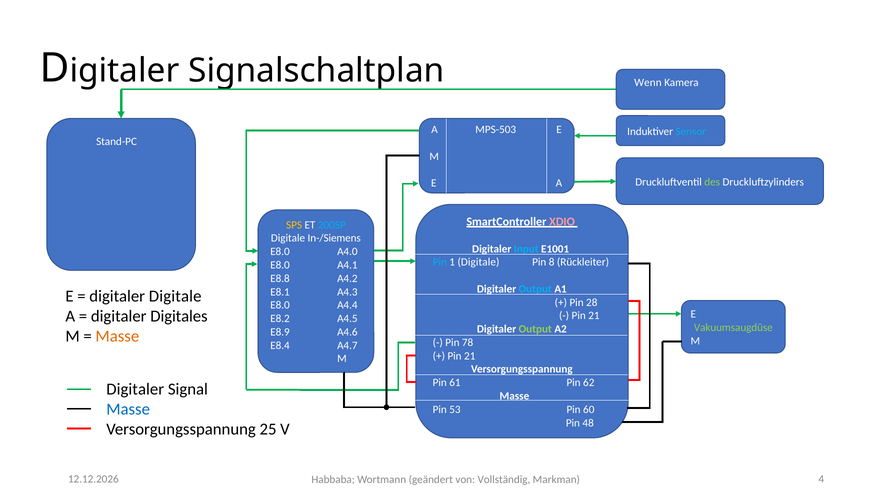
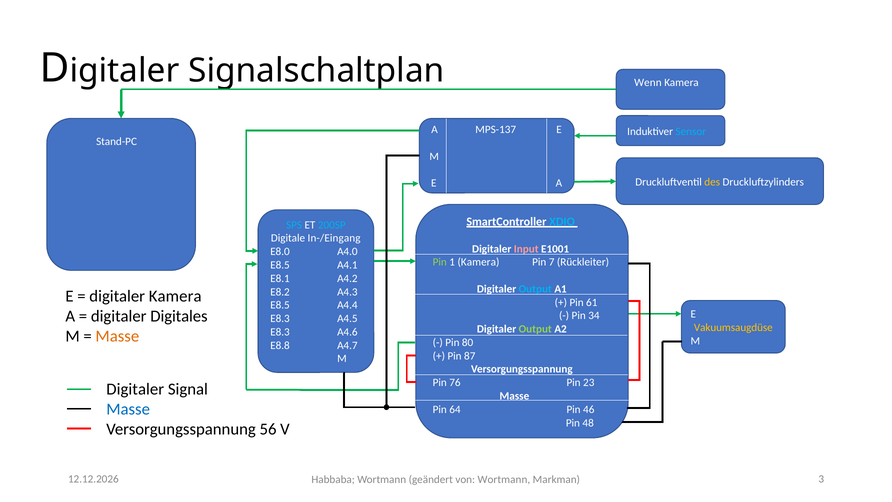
MPS-503: MPS-503 -> MPS-137 (496, 130)
des colour: light green -> yellow (712, 182)
XDIO colour: pink -> light blue (562, 221)
SPS colour: yellow -> light blue (294, 225)
In-/Siemens: In-/Siemens -> In-/Eingang (334, 238)
Input colour: light blue -> pink (526, 249)
Pin colour: light blue -> light green (440, 262)
1 Digitale: Digitale -> Kamera (478, 262)
8: 8 -> 7 (552, 262)
E8.0: E8.0 -> E8.5 (280, 265)
E8.8: E8.8 -> E8.1 (280, 278)
E8.1: E8.1 -> E8.2 (280, 292)
digitaler Digitale: Digitale -> Kamera (175, 296)
28: 28 -> 61 (592, 302)
E8.0: E8.0 -> E8.5 (280, 305)
21: 21 -> 34 (594, 316)
E8.2: E8.2 -> E8.3 (280, 318)
Vakuumsaugdüse colour: light green -> yellow (733, 327)
E8.9: E8.9 -> E8.3 (280, 332)
78: 78 -> 80 (468, 342)
E8.4: E8.4 -> E8.8 (280, 345)
21: 21 -> 87 (470, 356)
61: 61 -> 76 (455, 382)
62: 62 -> 23 (589, 382)
53: 53 -> 64 (455, 409)
60: 60 -> 46 (589, 409)
25: 25 -> 56 (268, 429)
4: 4 -> 3 (821, 479)
von Vollständig: Vollständig -> Wortmann (504, 479)
